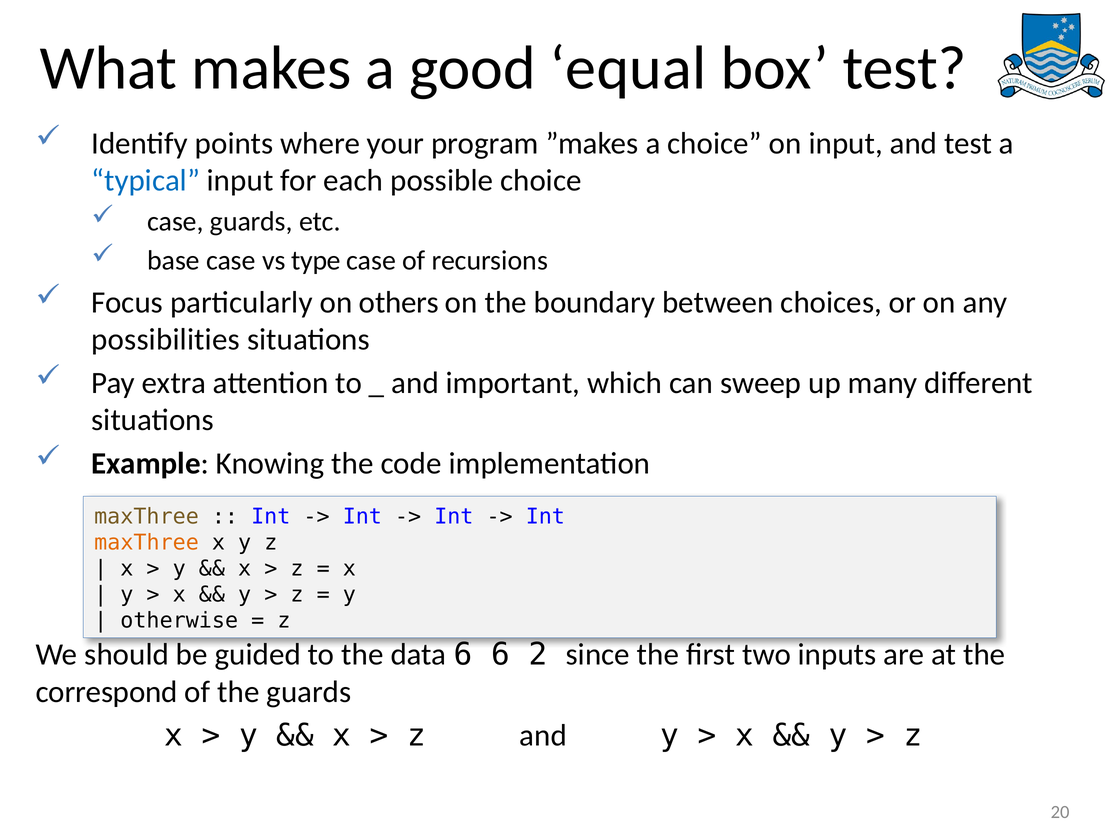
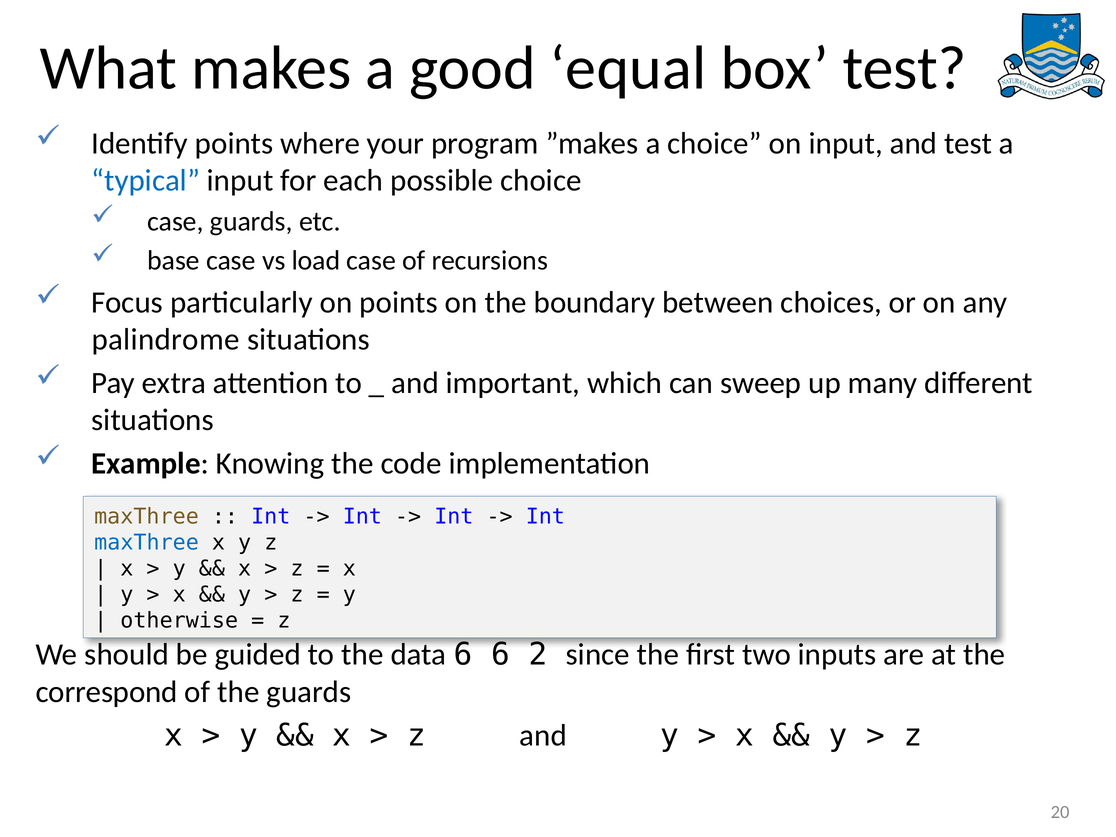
type: type -> load (316, 260)
on others: others -> points (399, 302)
possibilities: possibilities -> palindrome (166, 340)
maxThree colour: orange -> blue (147, 543)
